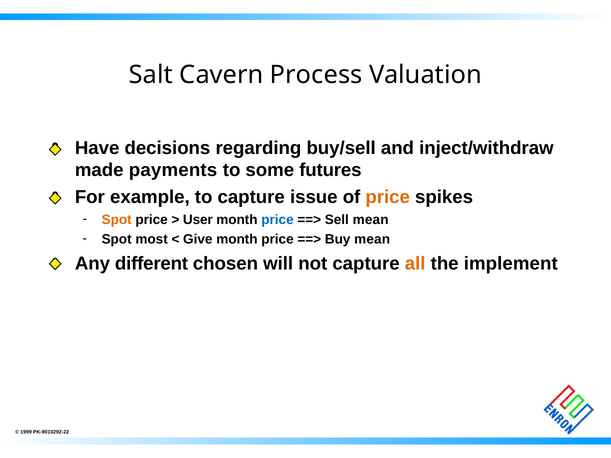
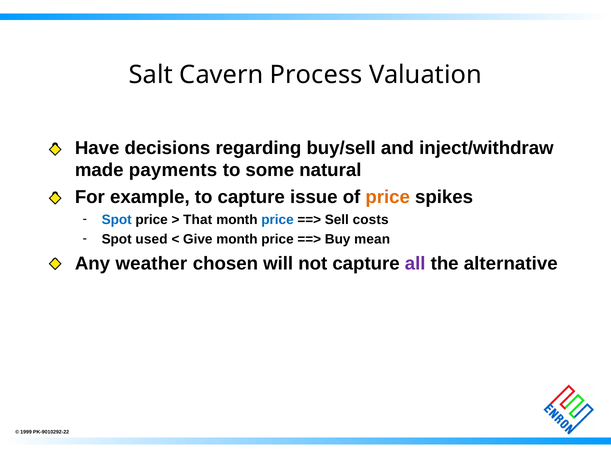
futures: futures -> natural (330, 170)
Spot colour: orange -> blue (117, 220)
User: User -> That (198, 220)
Sell mean: mean -> costs (371, 220)
most: most -> used (152, 239)
different: different -> weather (151, 264)
all colour: orange -> purple (415, 264)
implement: implement -> alternative (511, 264)
